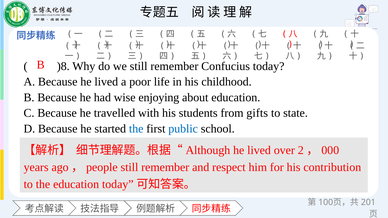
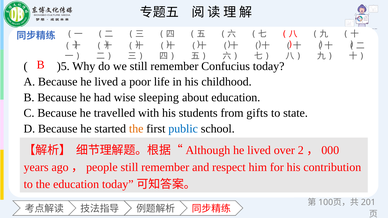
)8: )8 -> )5 (63, 66)
enjoying: enjoying -> sleeping (159, 98)
the colour: blue -> orange (136, 129)
